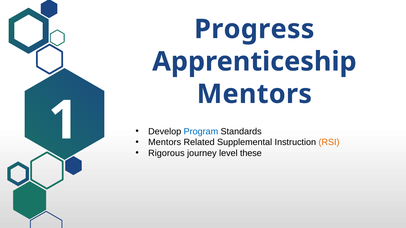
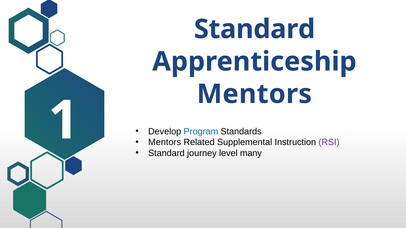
Progress: Progress -> Standard (255, 29)
RSI colour: orange -> purple (329, 142)
Rigorous: Rigorous -> Standard (166, 153)
these: these -> many (251, 153)
